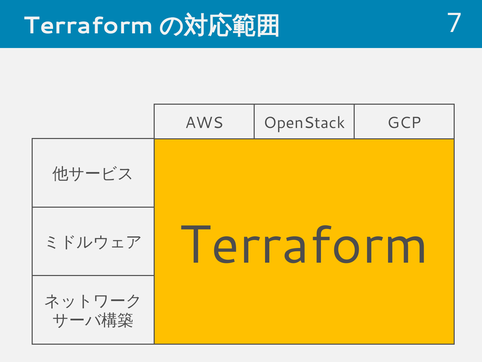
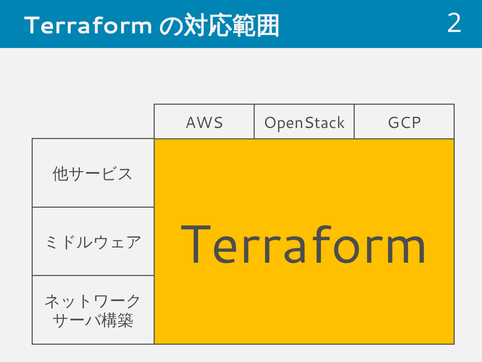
7: 7 -> 2 (454, 23)
